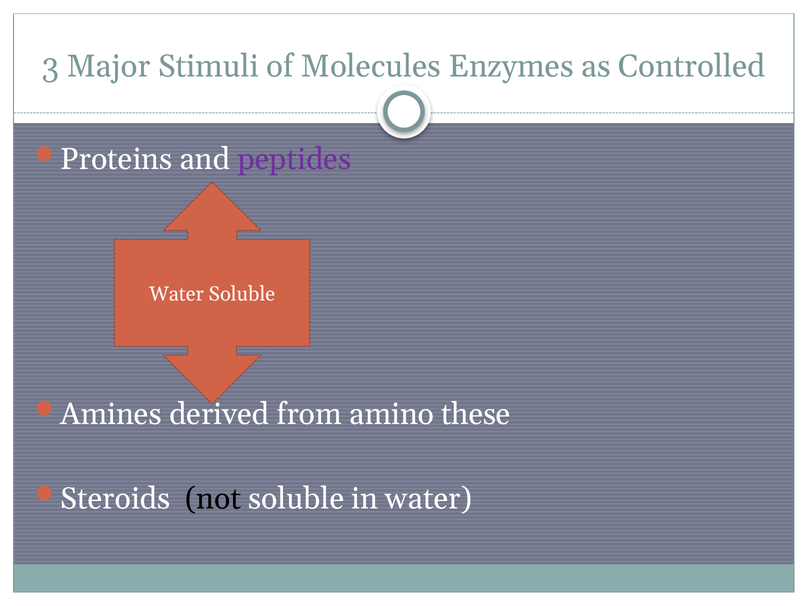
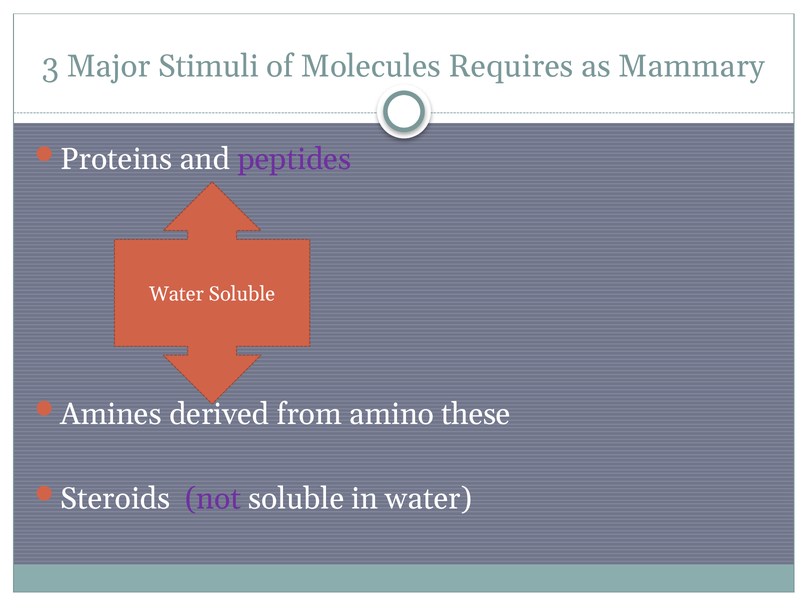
Enzymes: Enzymes -> Requires (511, 67)
Controlled: Controlled -> Mammary (692, 67)
not colour: black -> purple (213, 499)
